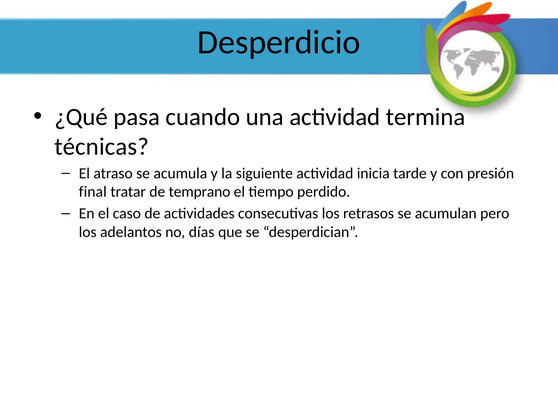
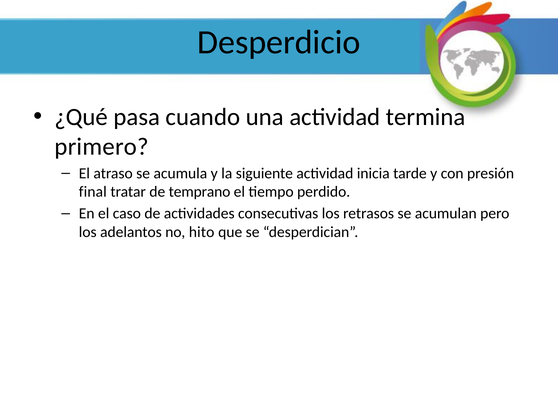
técnicas: técnicas -> primero (102, 147)
días: días -> hito (202, 232)
